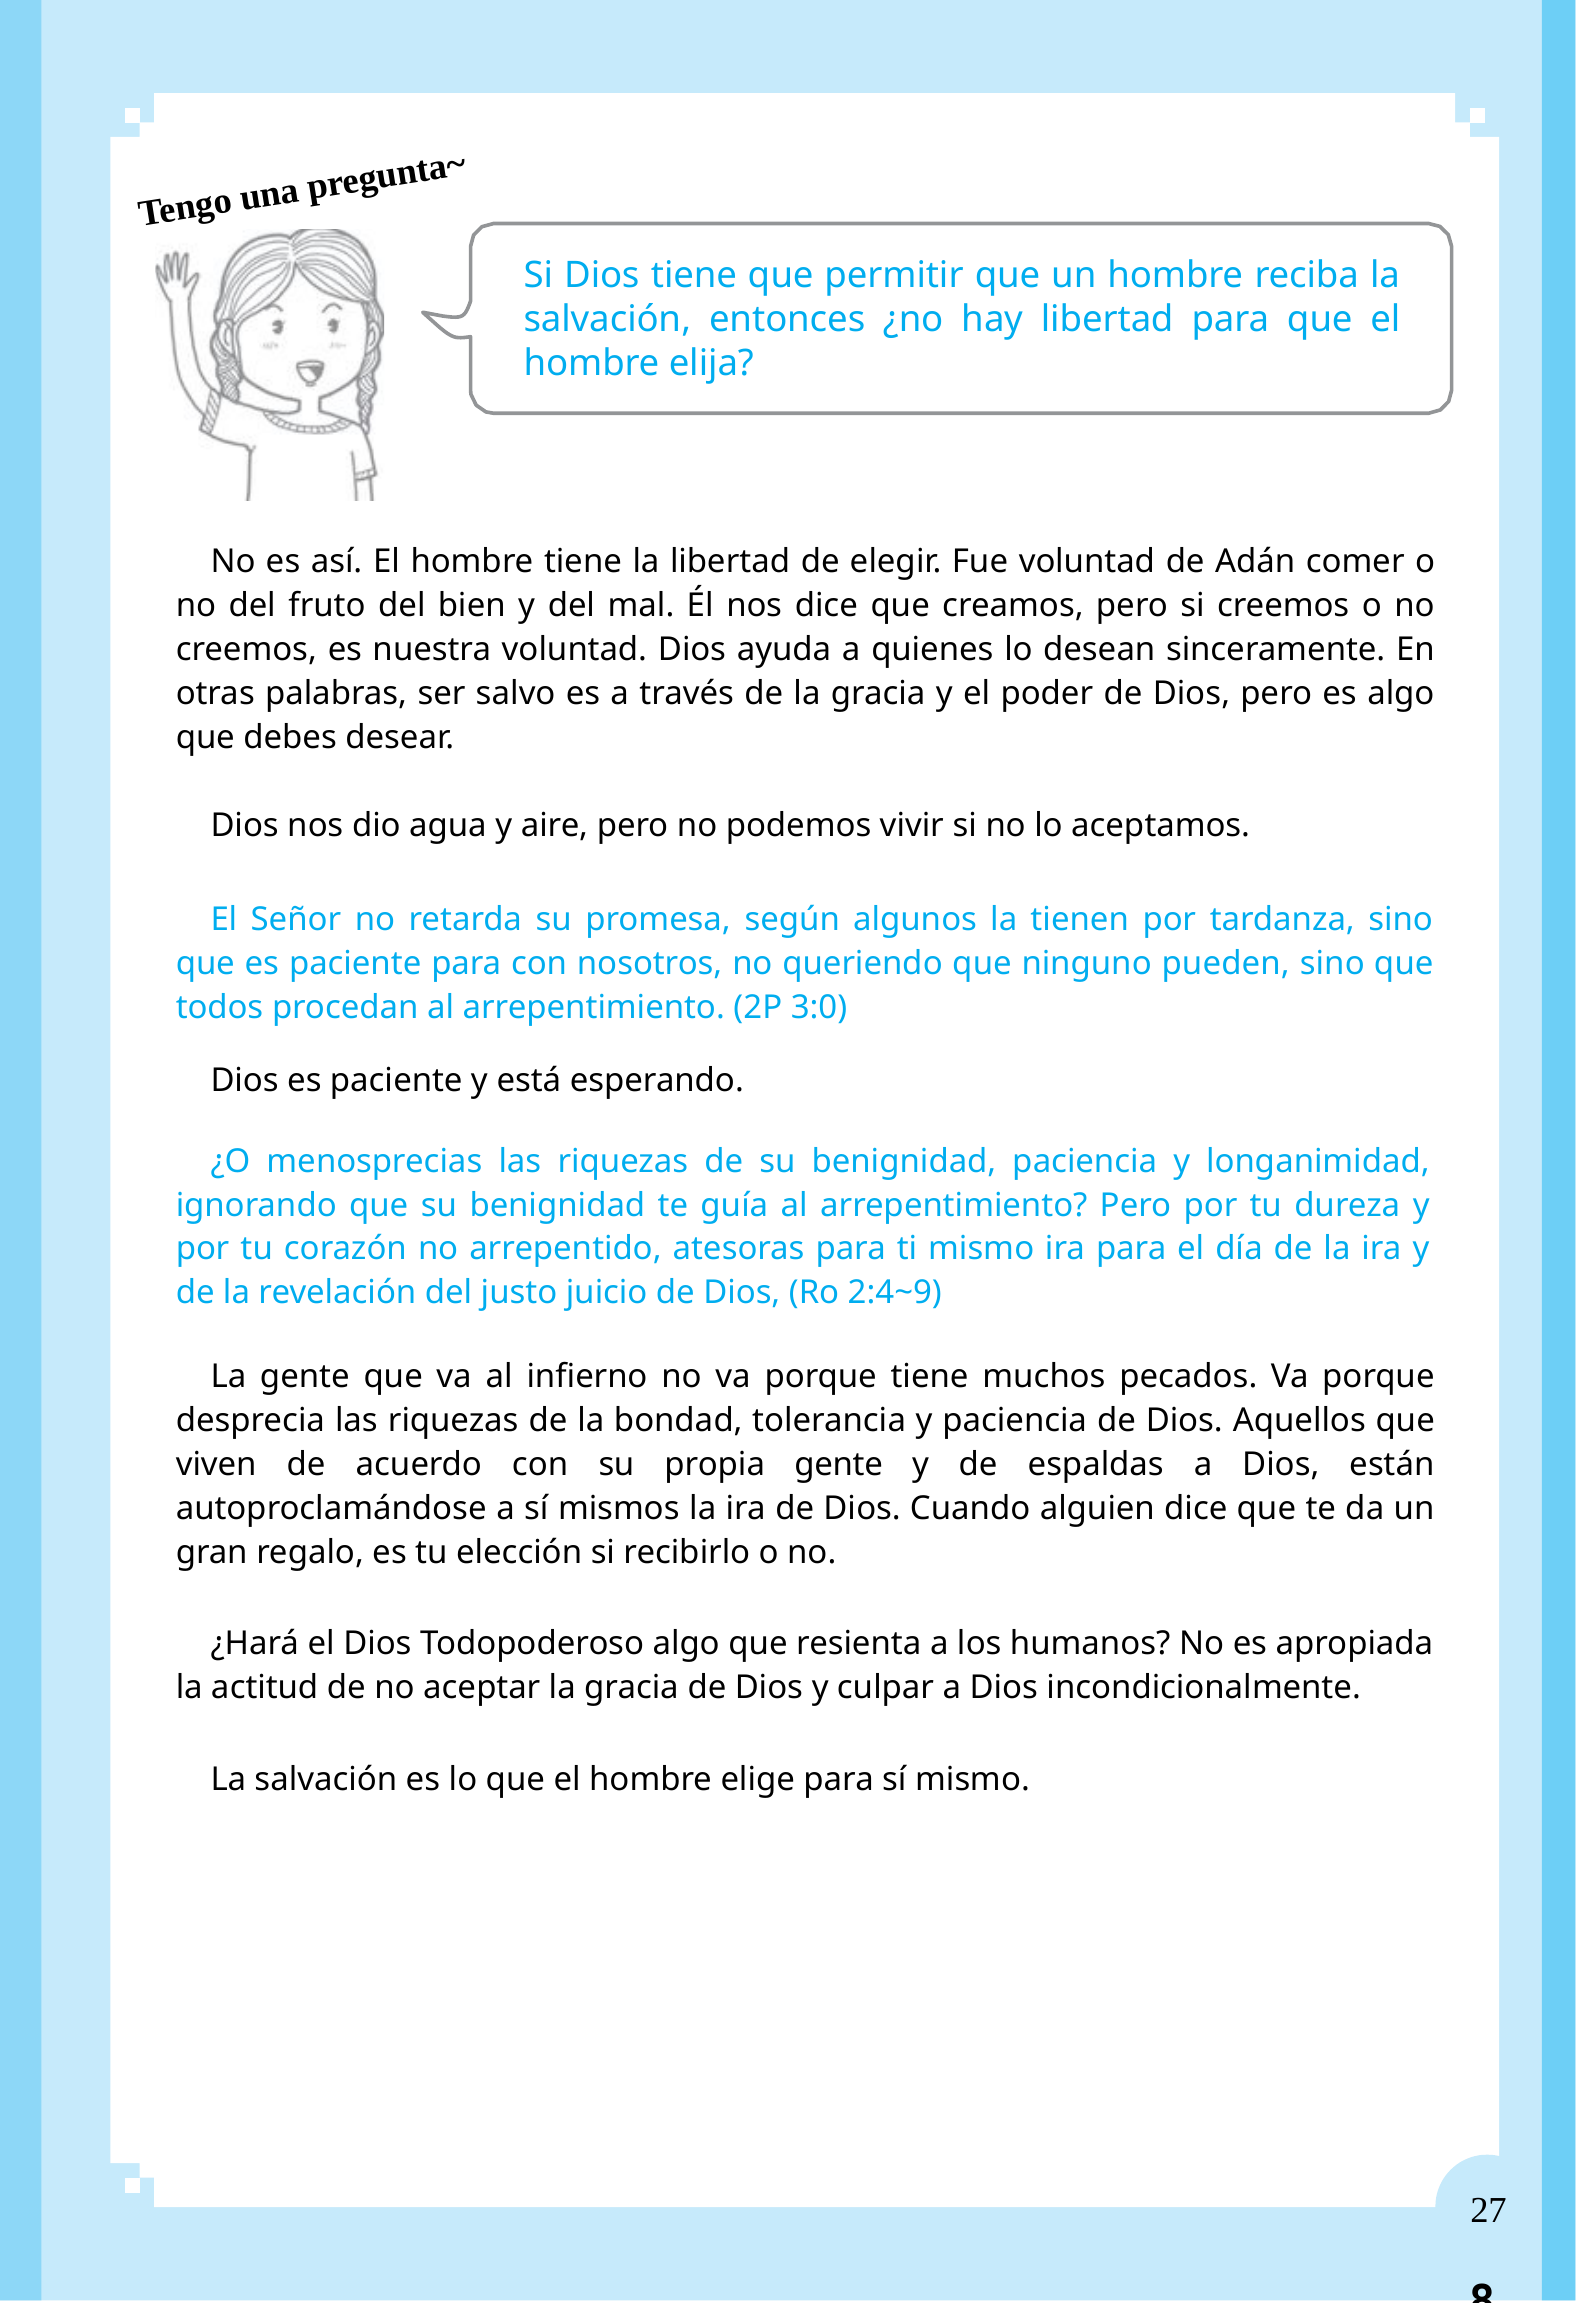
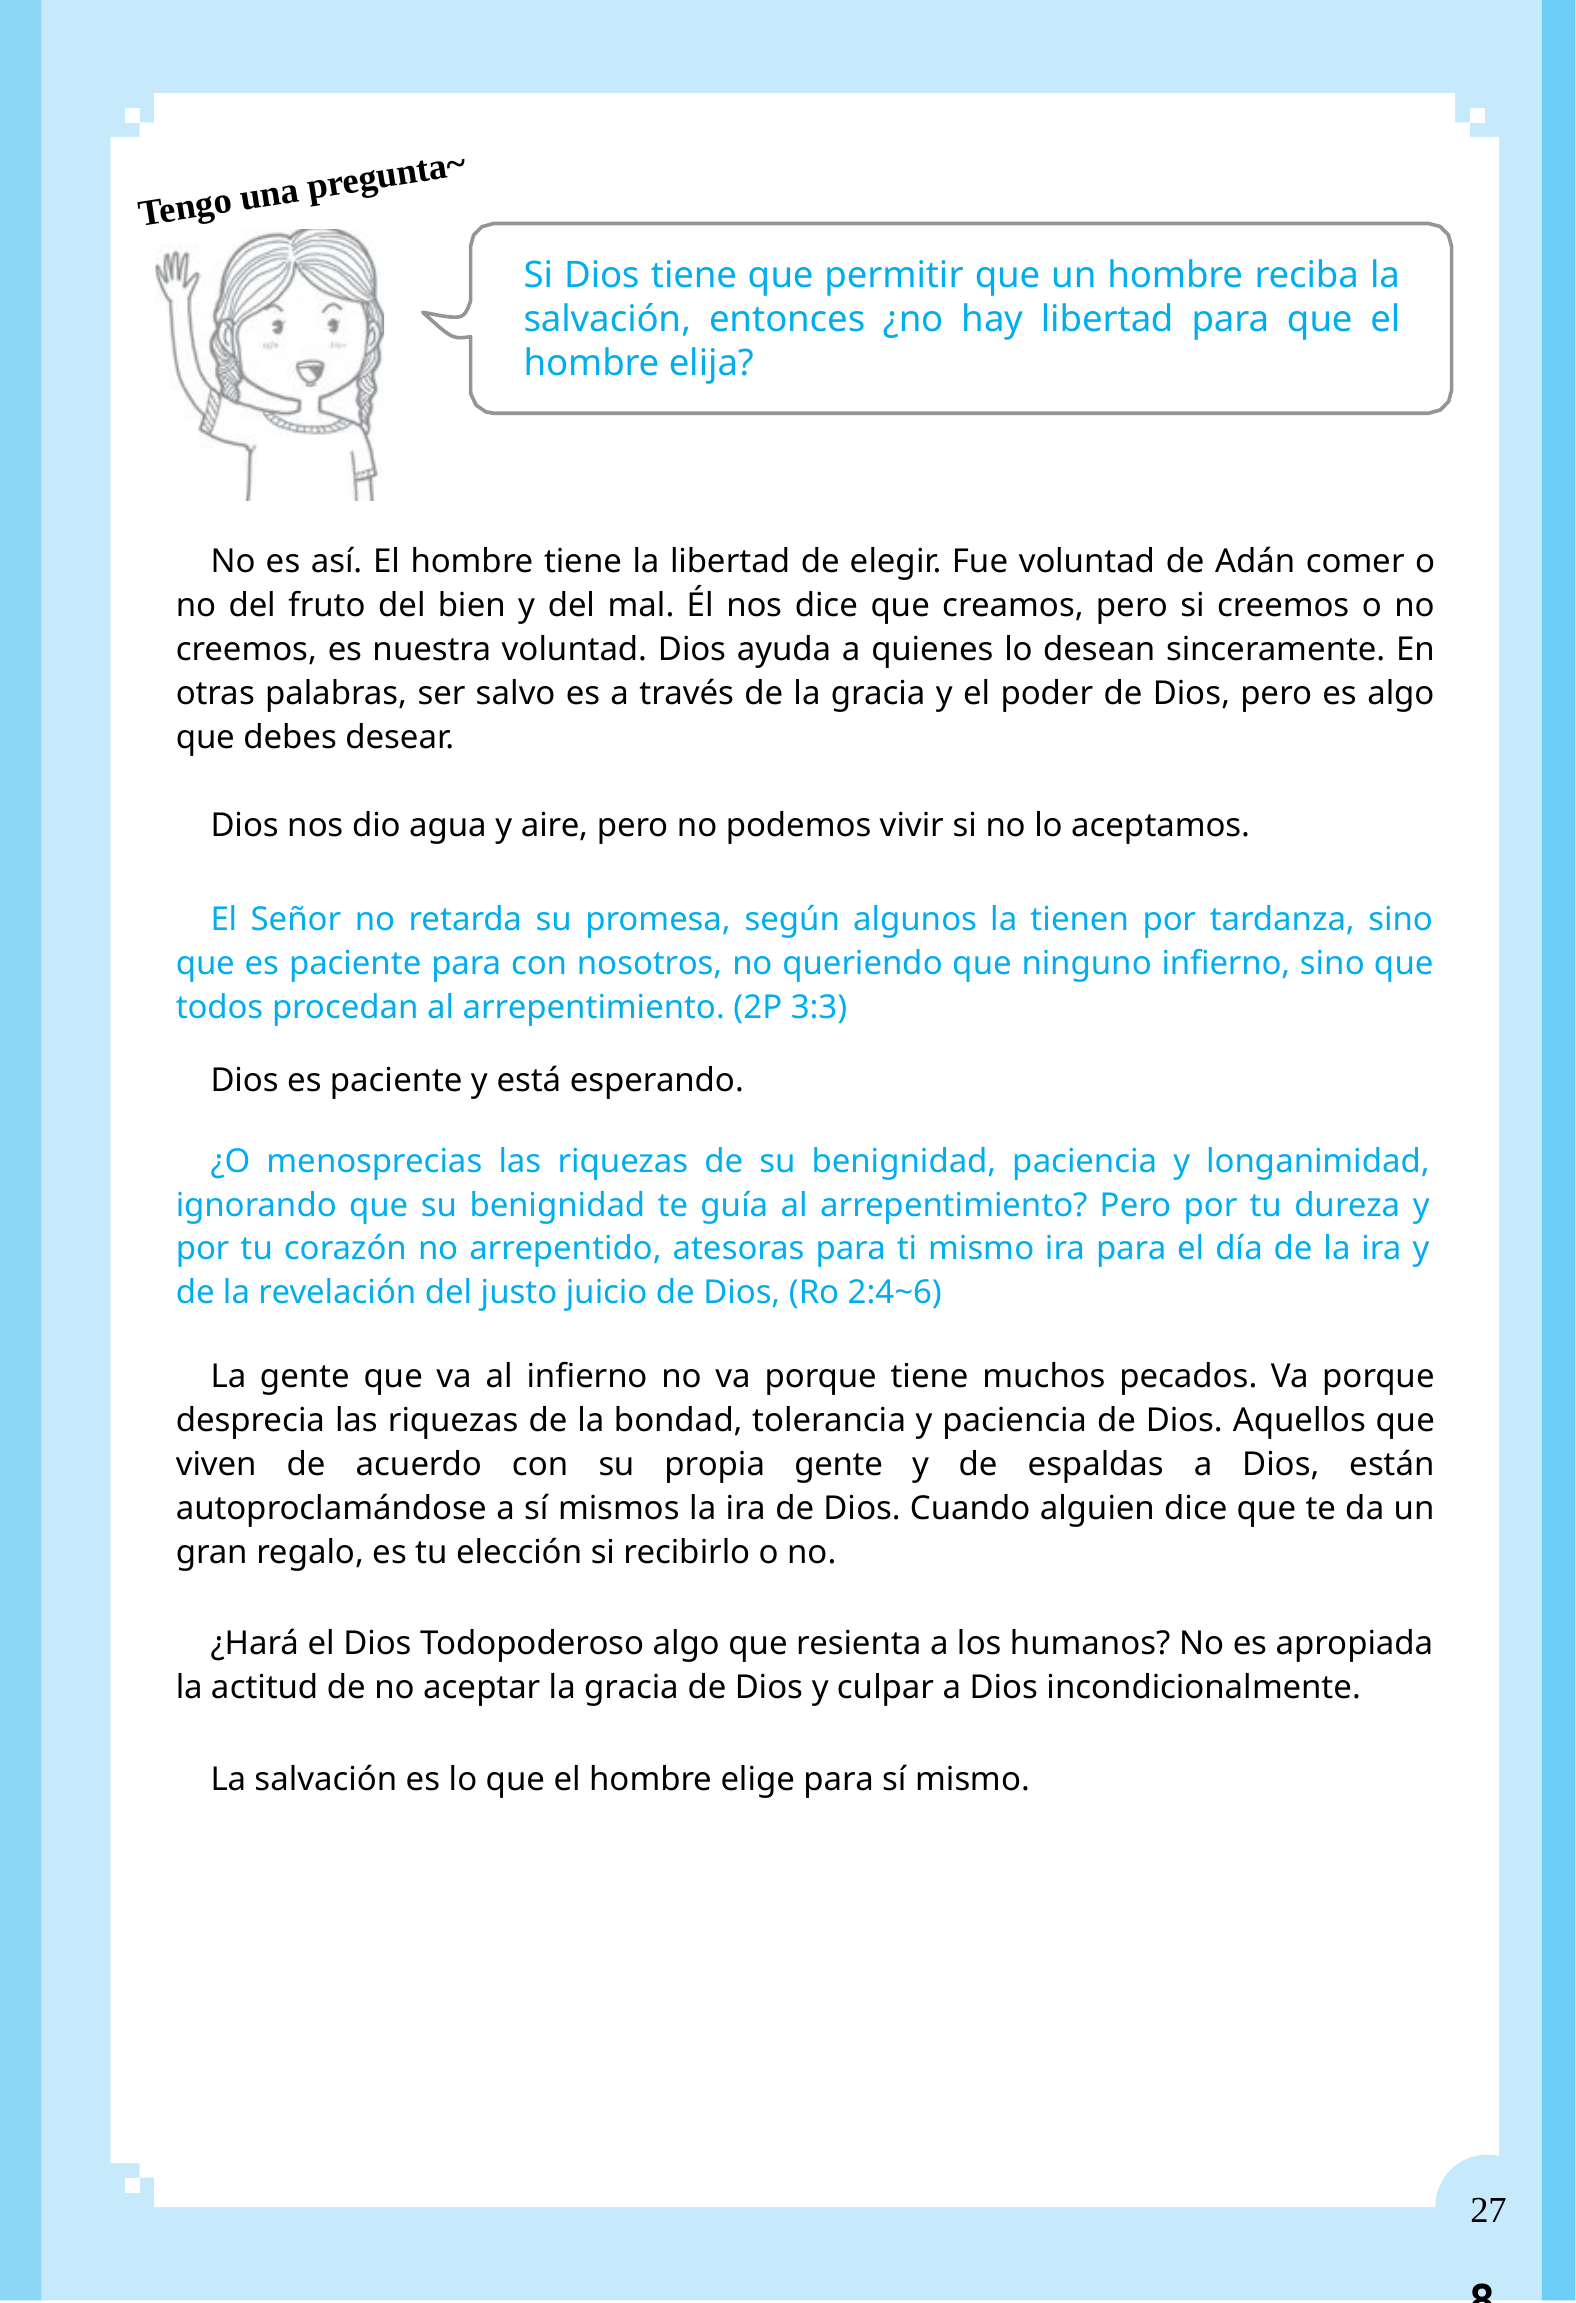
ninguno pueden: pueden -> infierno (1226, 964)
3:0: 3:0 -> 3:3 (819, 1008)
2:4~9: 2:4~9 -> 2:4~6 (895, 1293)
